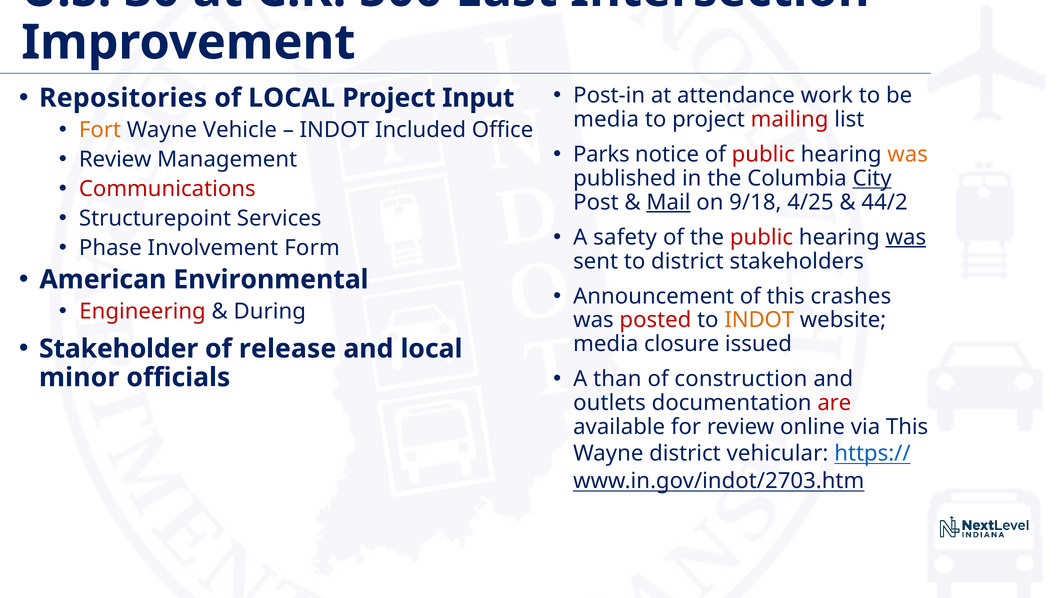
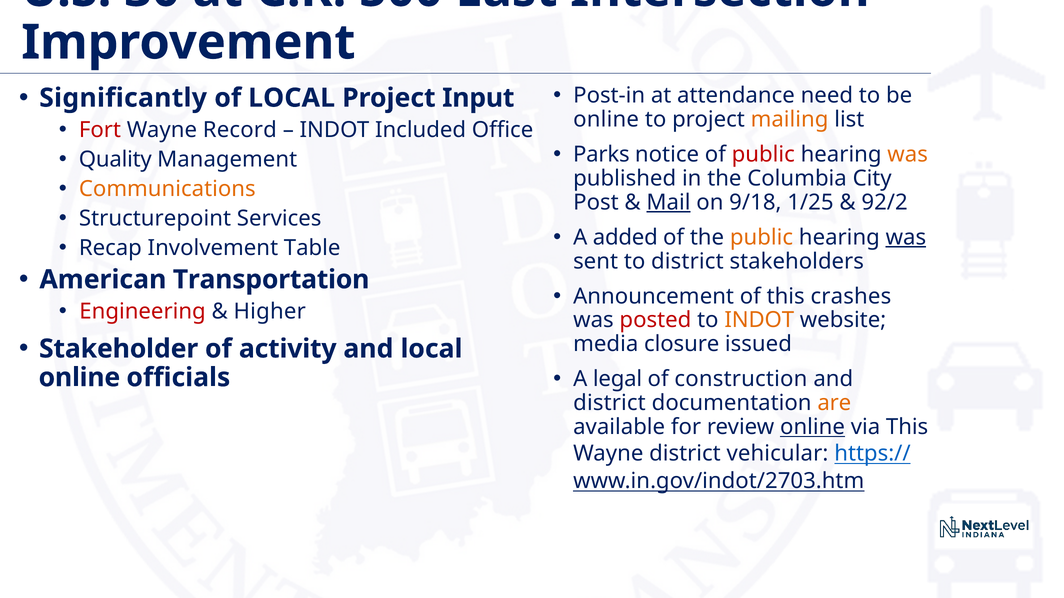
work: work -> need (827, 96)
Repositories: Repositories -> Significantly (123, 98)
media: media -> online (606, 120)
mailing colour: red -> orange (790, 120)
Fort colour: orange -> red (100, 130)
Vehicle: Vehicle -> Record (240, 130)
Review: Review -> Quality (115, 159)
City underline: present -> none (872, 179)
Communications colour: red -> orange (167, 189)
4/25: 4/25 -> 1/25 (810, 202)
44/2: 44/2 -> 92/2 (885, 202)
safety: safety -> added (625, 238)
public colour: red -> orange (761, 238)
Phase: Phase -> Recap (110, 248)
Form: Form -> Table (312, 248)
Environmental: Environmental -> Transportation (271, 280)
During: During -> Higher (270, 312)
release: release -> activity (288, 349)
than: than -> legal (618, 379)
minor: minor -> online (79, 378)
outlets: outlets -> district (609, 403)
are colour: red -> orange (834, 403)
online underline: none -> present (813, 427)
